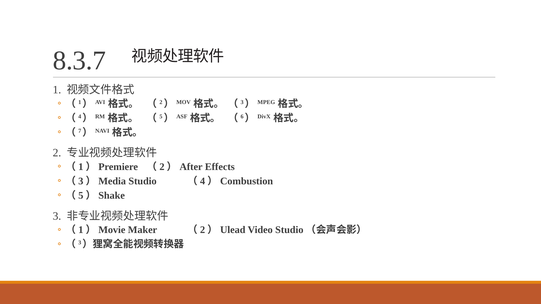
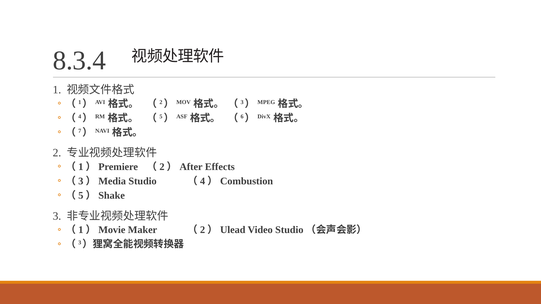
8.3.7: 8.3.7 -> 8.3.4 (79, 61)
